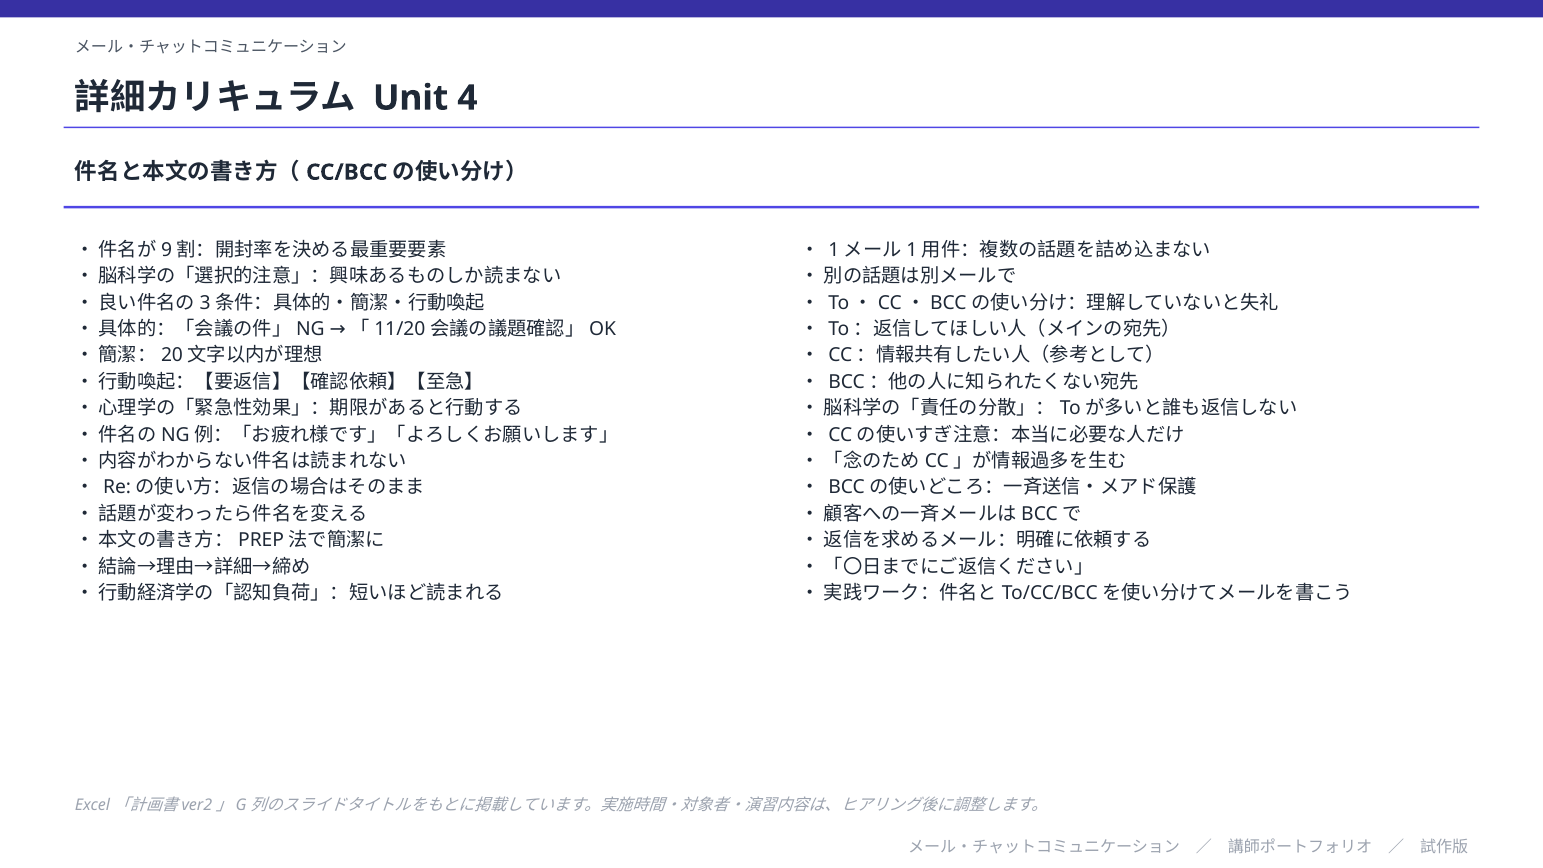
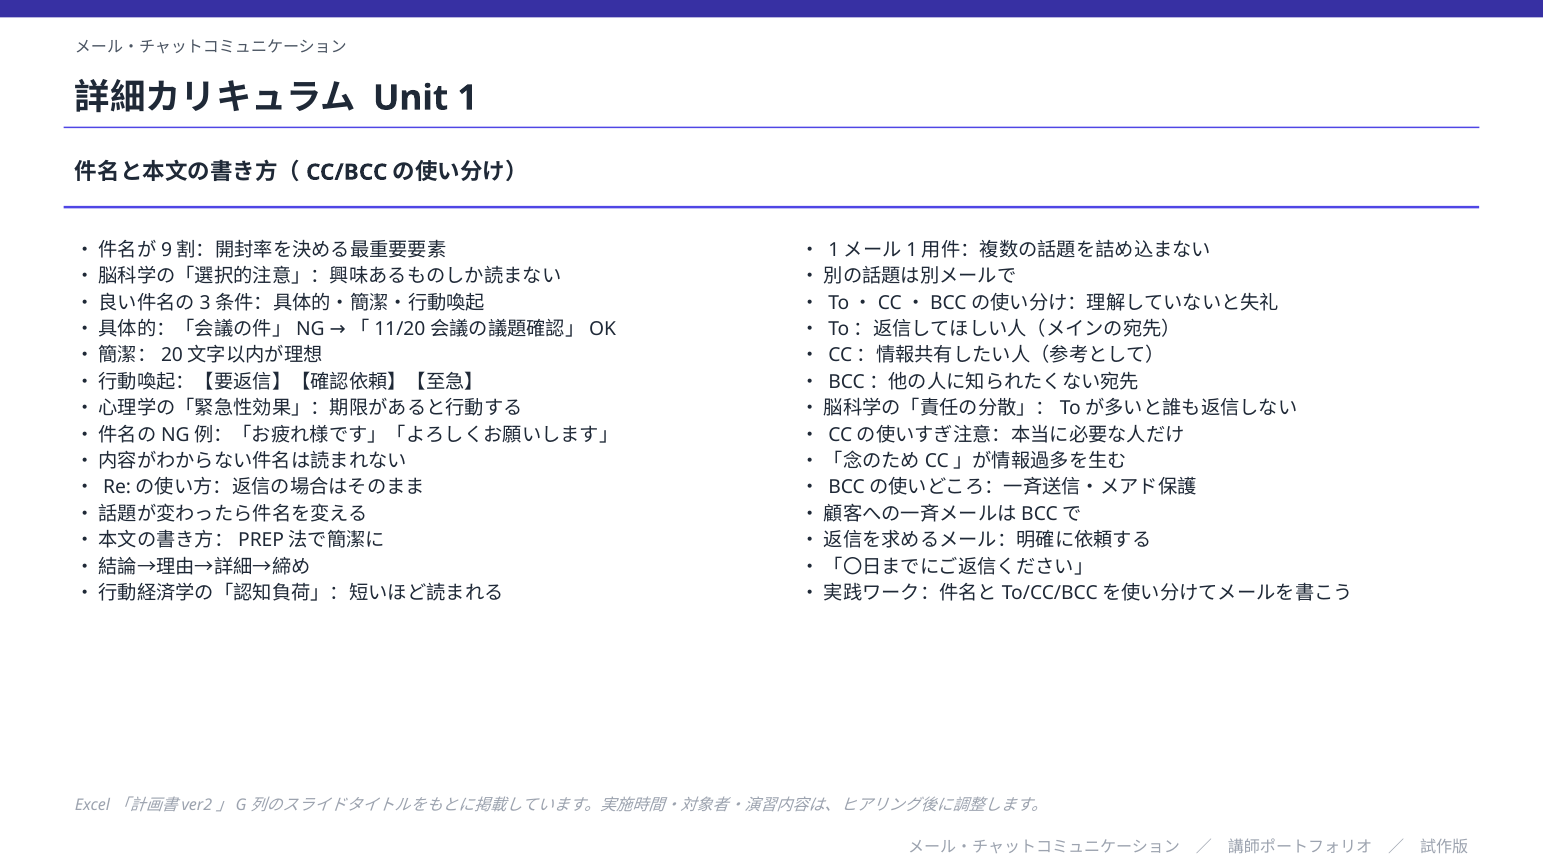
4: 4 -> 1 (467, 98)
